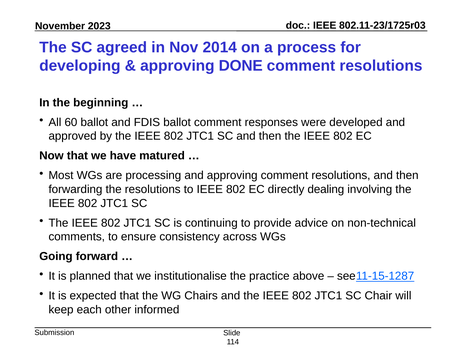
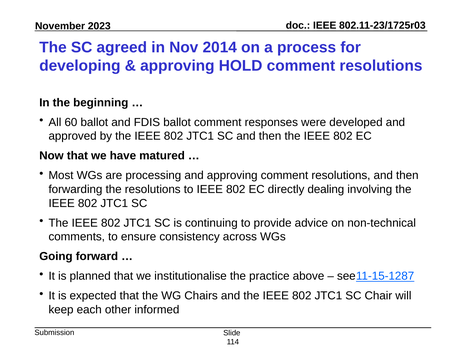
DONE: DONE -> HOLD (241, 66)
